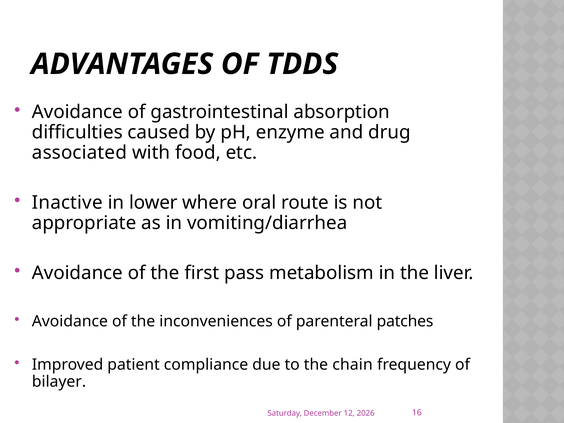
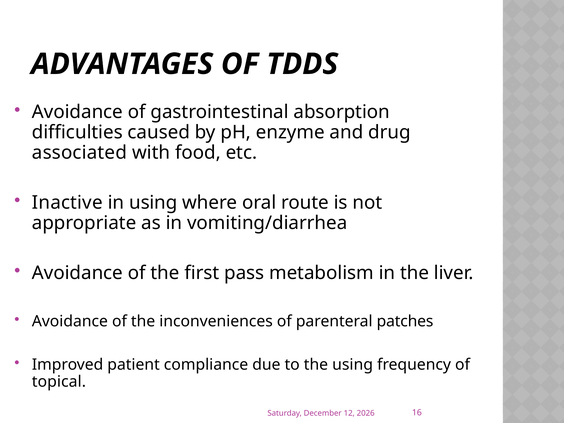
in lower: lower -> using (153, 203)
the chain: chain -> using (353, 365)
bilayer: bilayer -> topical (59, 381)
